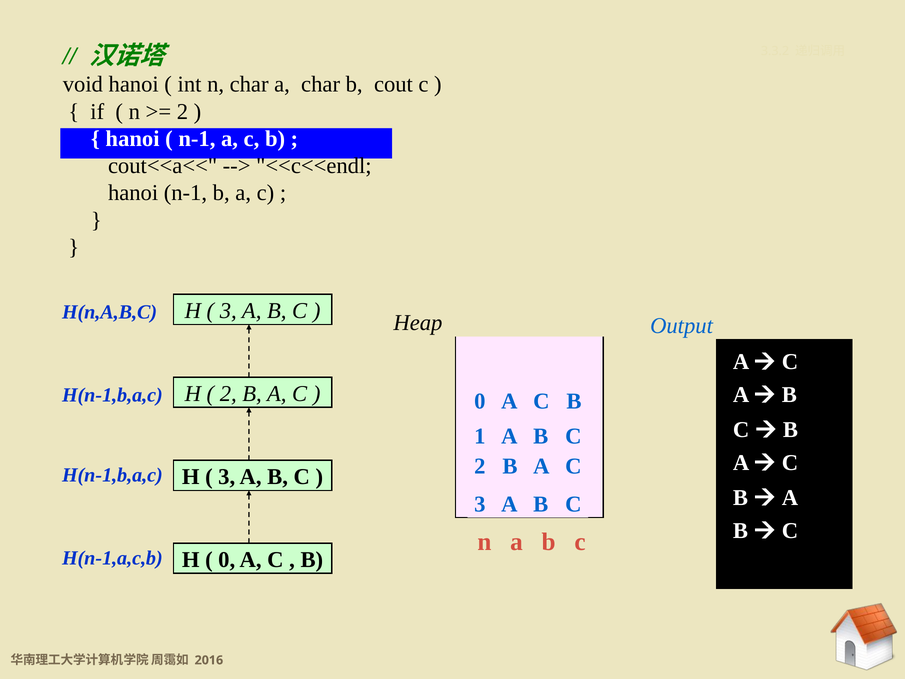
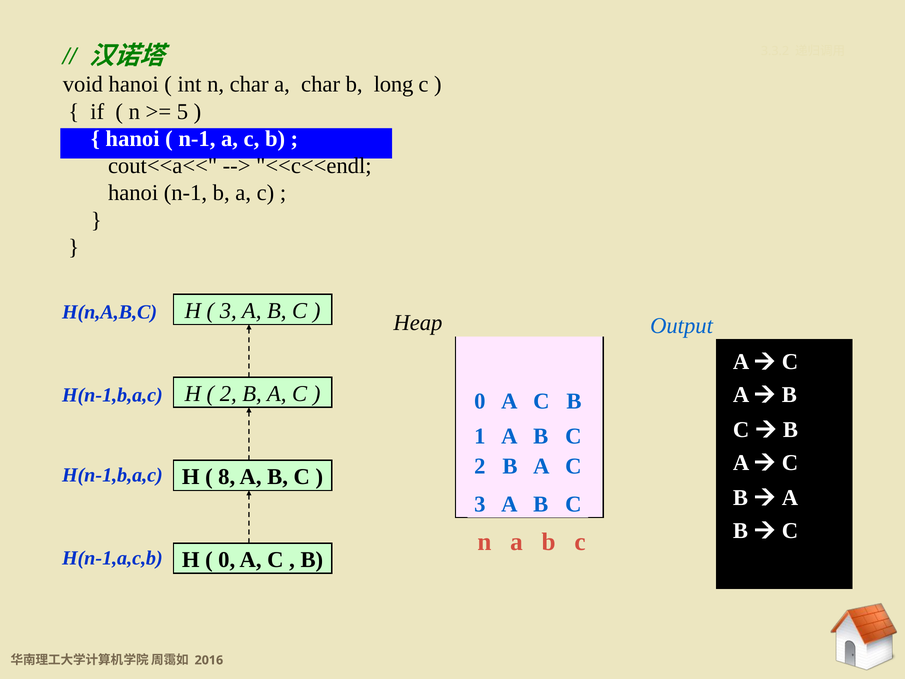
cout: cout -> long (394, 84)
2: 2 -> 5 (182, 112)
3: 3 -> 8 (227, 477)
